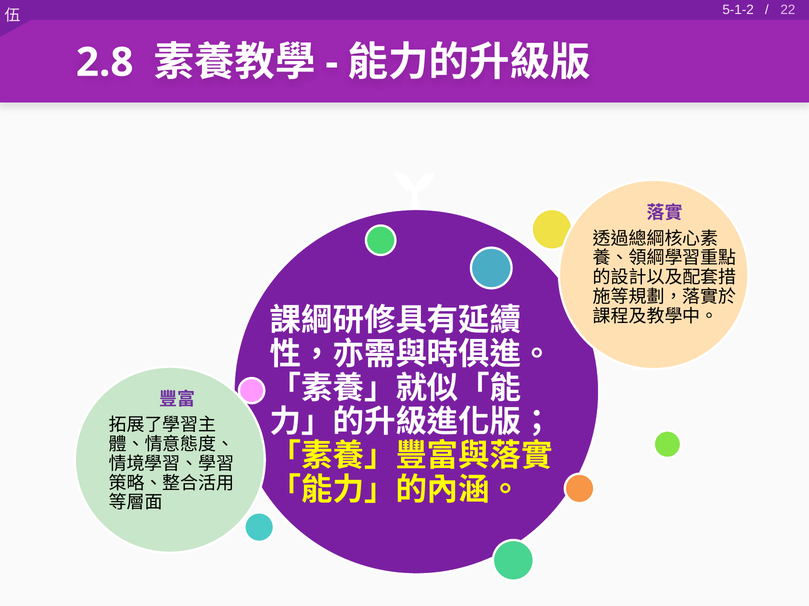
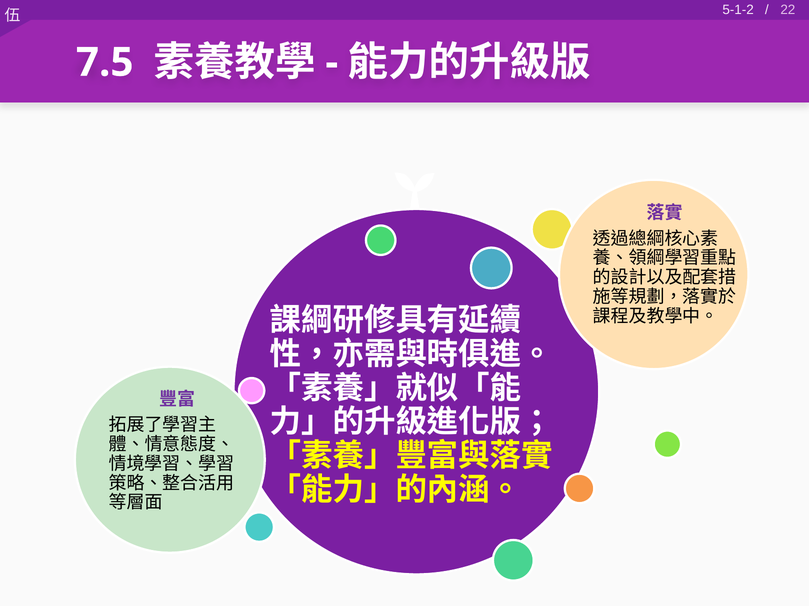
2.8: 2.8 -> 7.5 (105, 63)
